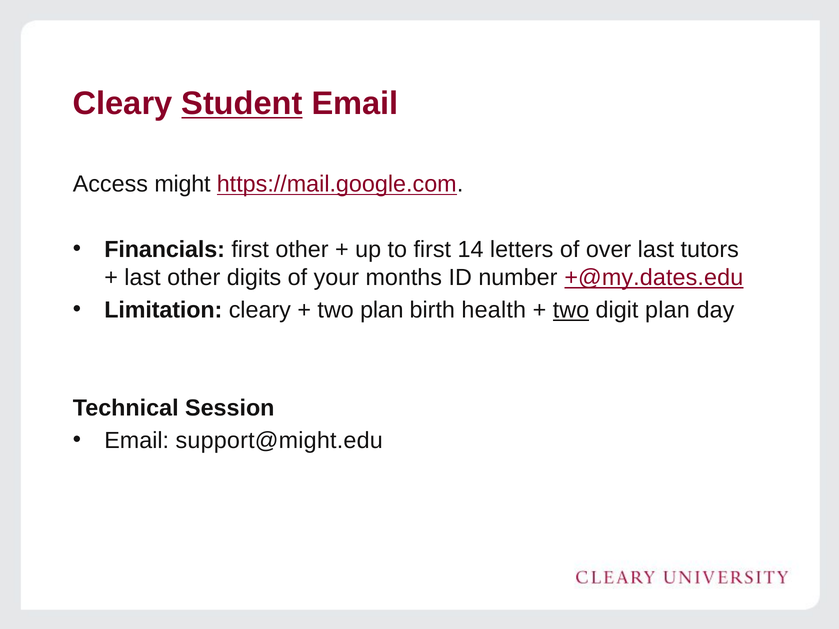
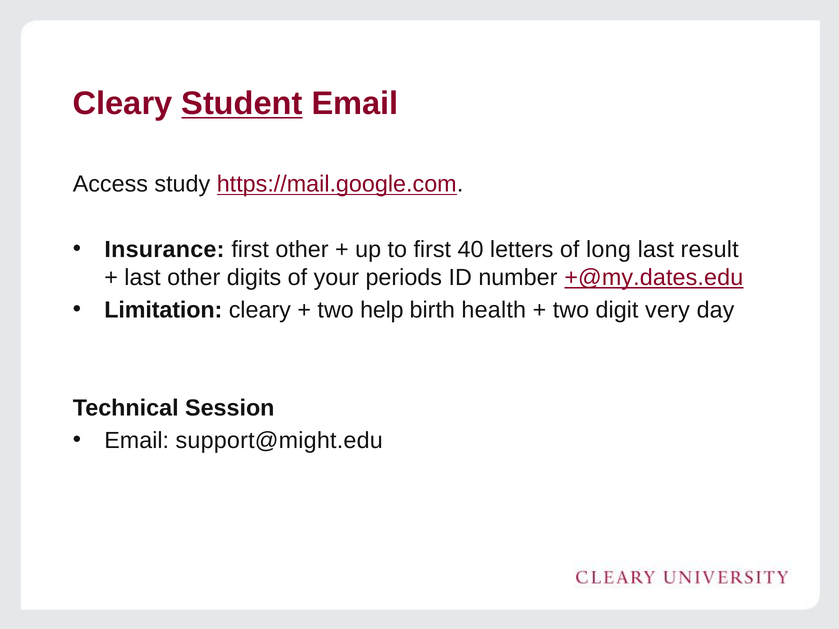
might: might -> study (182, 184)
Financials: Financials -> Insurance (164, 250)
14: 14 -> 40 (471, 250)
over: over -> long (608, 250)
tutors: tutors -> result (710, 250)
months: months -> periods (404, 278)
two plan: plan -> help (382, 310)
two underline: present -> none (571, 310)
digit plan: plan -> very (667, 310)
